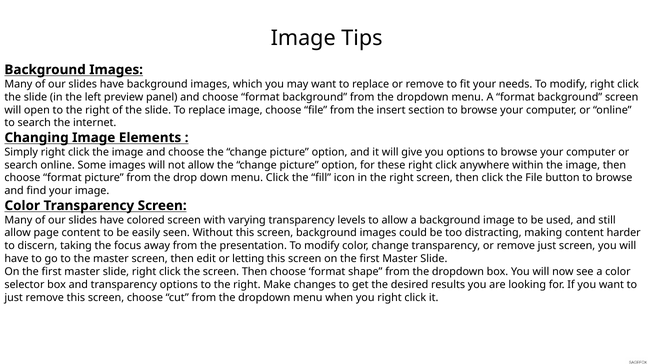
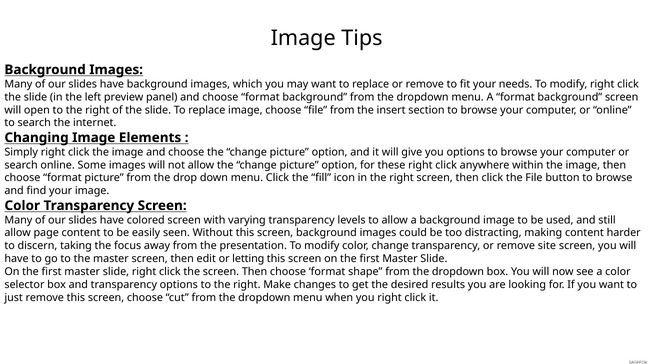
remove just: just -> site (547, 246)
